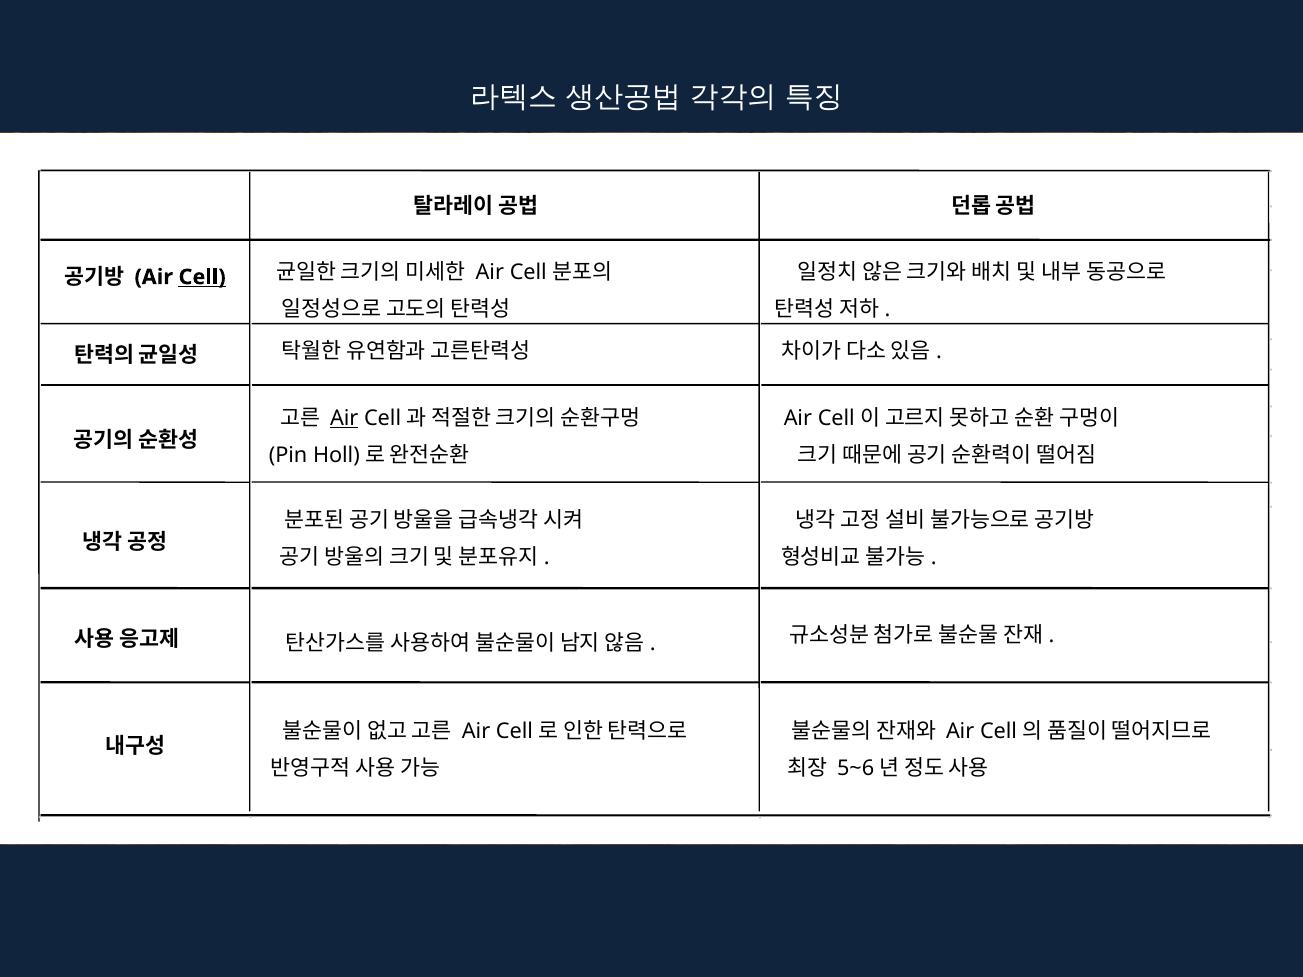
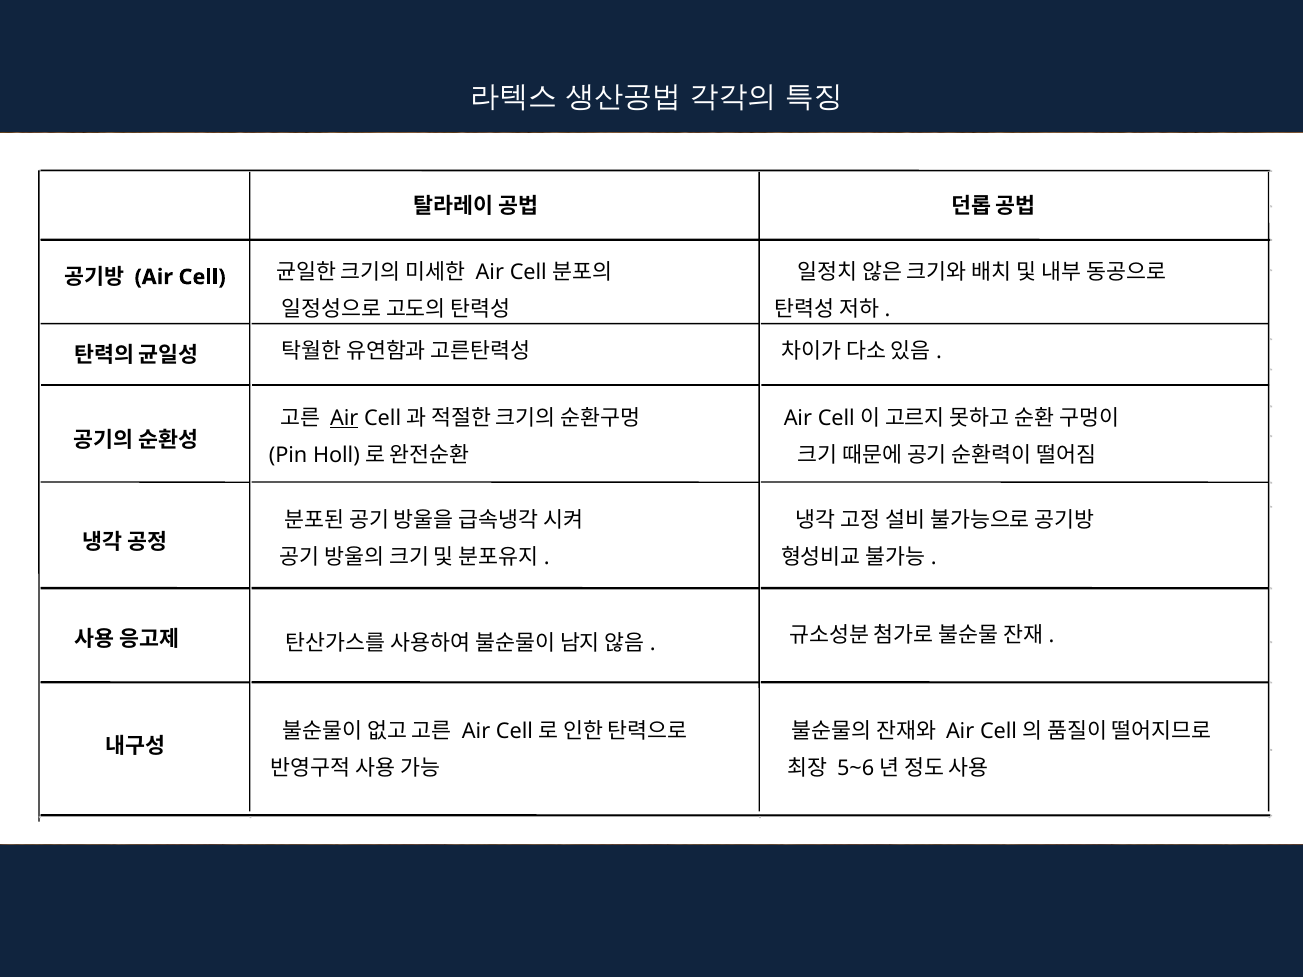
Cell underline: present -> none (202, 277)
